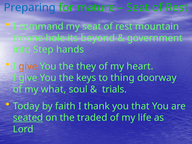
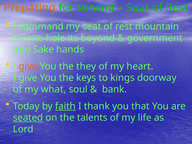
Preparing colour: blue -> orange (30, 8)
mature: mature -> servant (96, 8)
Step: Step -> Sake (43, 49)
thing: thing -> kings (123, 78)
trials: trials -> bank (114, 89)
faith underline: none -> present (65, 106)
traded: traded -> talents (92, 118)
